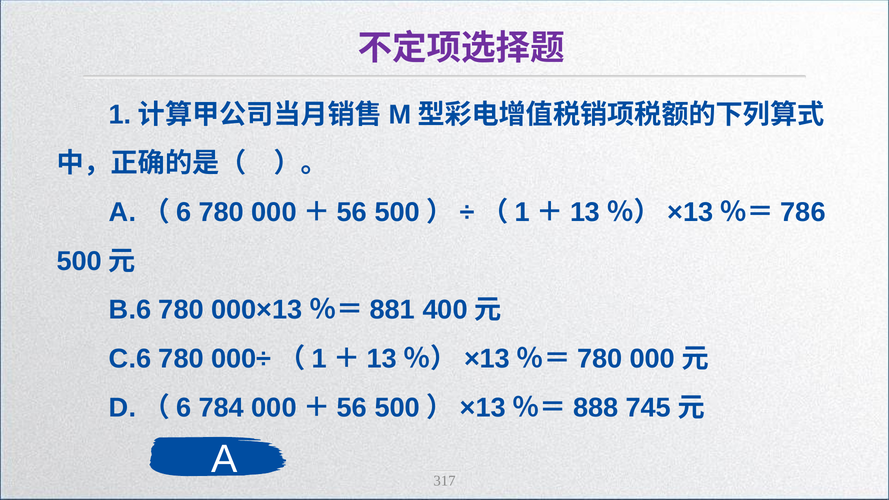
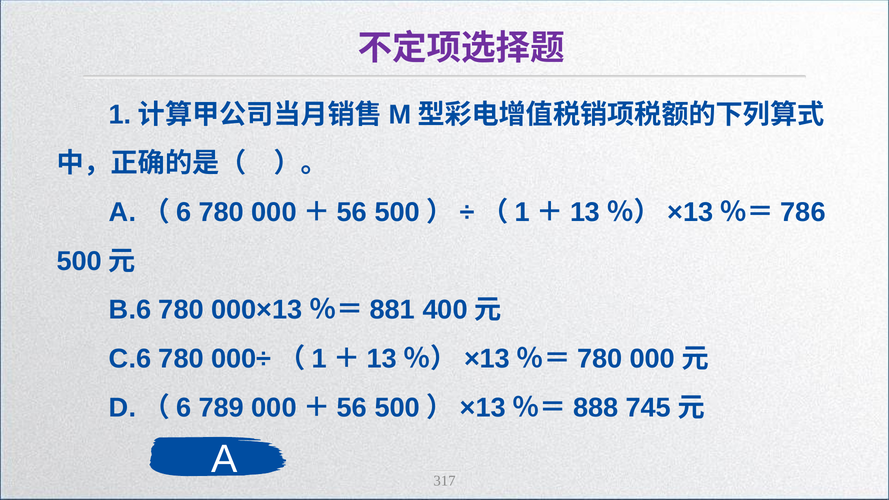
784: 784 -> 789 (221, 408)
